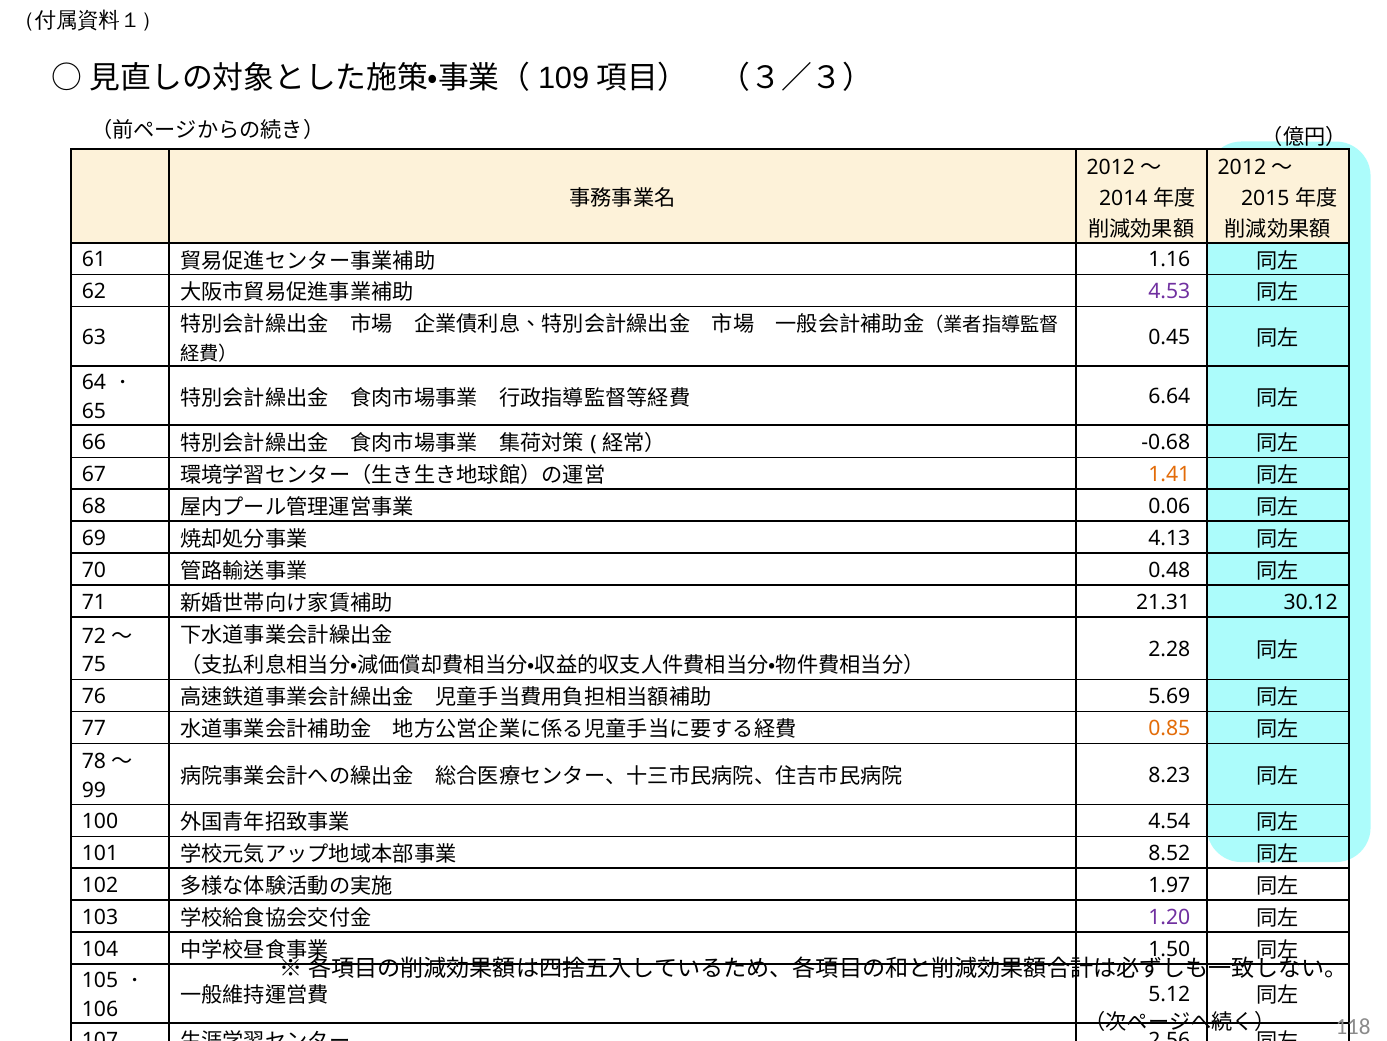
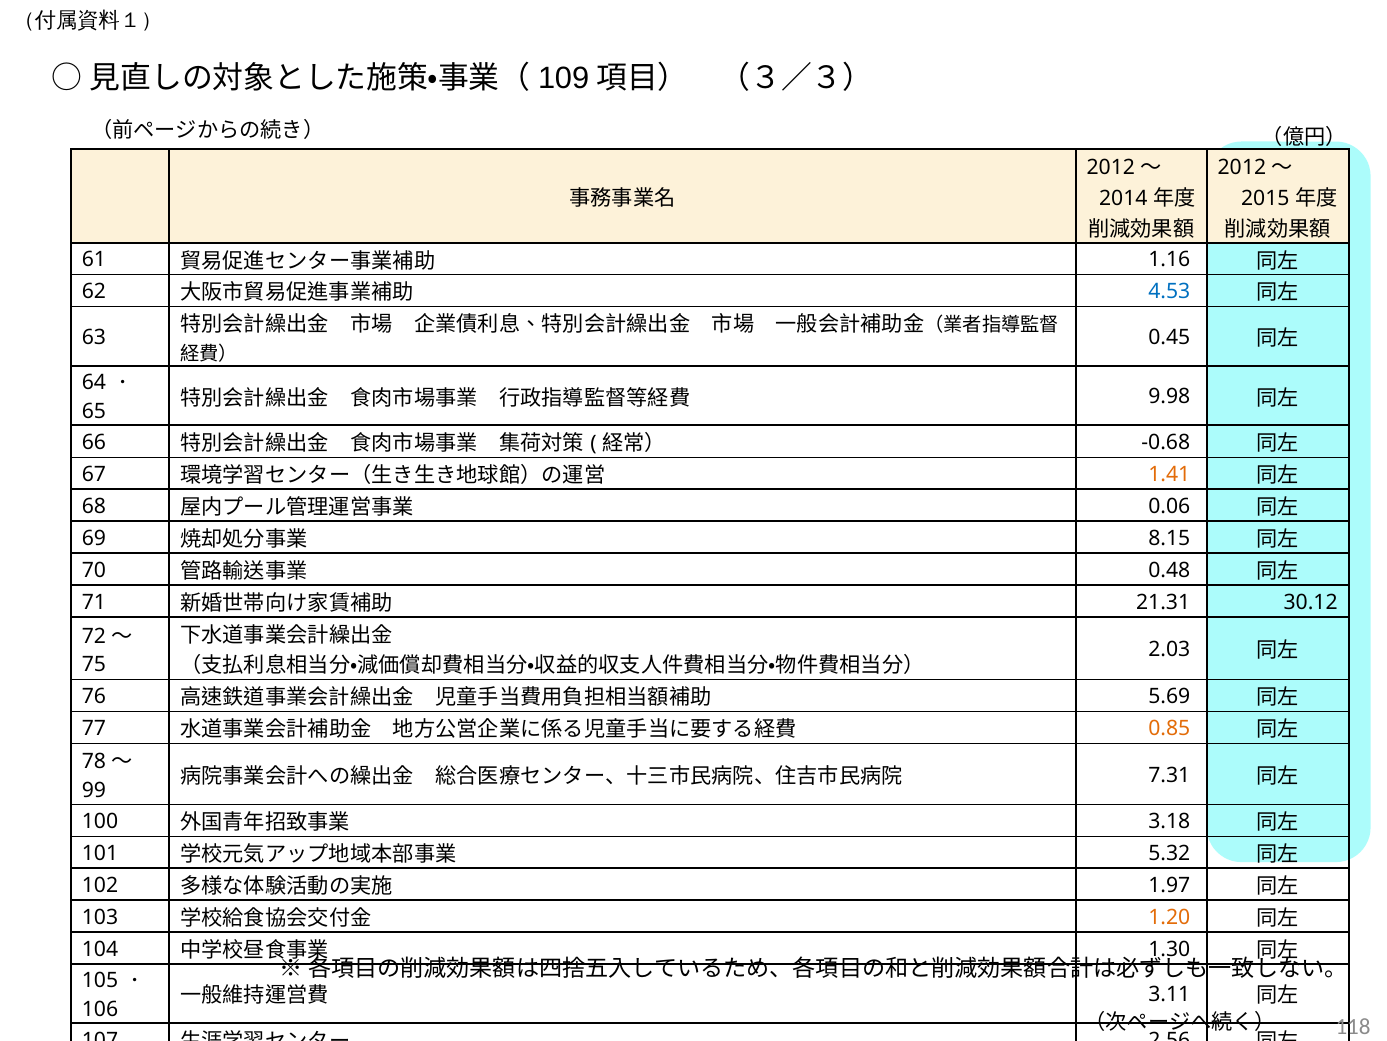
4.53 colour: purple -> blue (1169, 292)
6.64: 6.64 -> 9.98 (1169, 397)
4.13: 4.13 -> 8.15 (1169, 538)
2.28: 2.28 -> 2.03 (1169, 649)
8.23: 8.23 -> 7.31 (1169, 775)
4.54: 4.54 -> 3.18 (1169, 821)
8.52: 8.52 -> 5.32 (1169, 853)
1.20 colour: purple -> orange (1169, 917)
1.50: 1.50 -> 1.30 (1169, 949)
5.12: 5.12 -> 3.11 (1169, 994)
